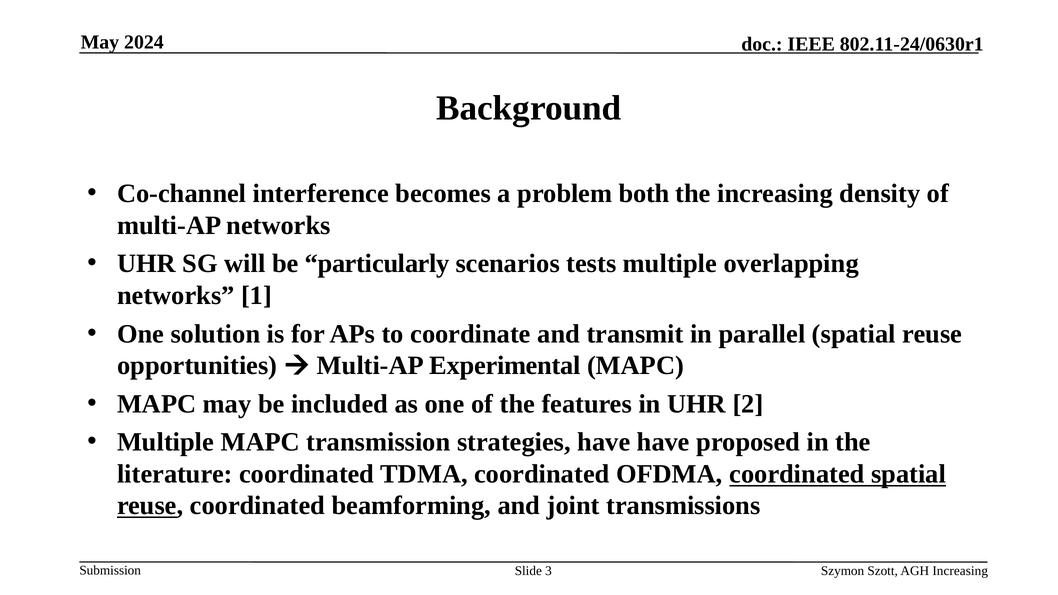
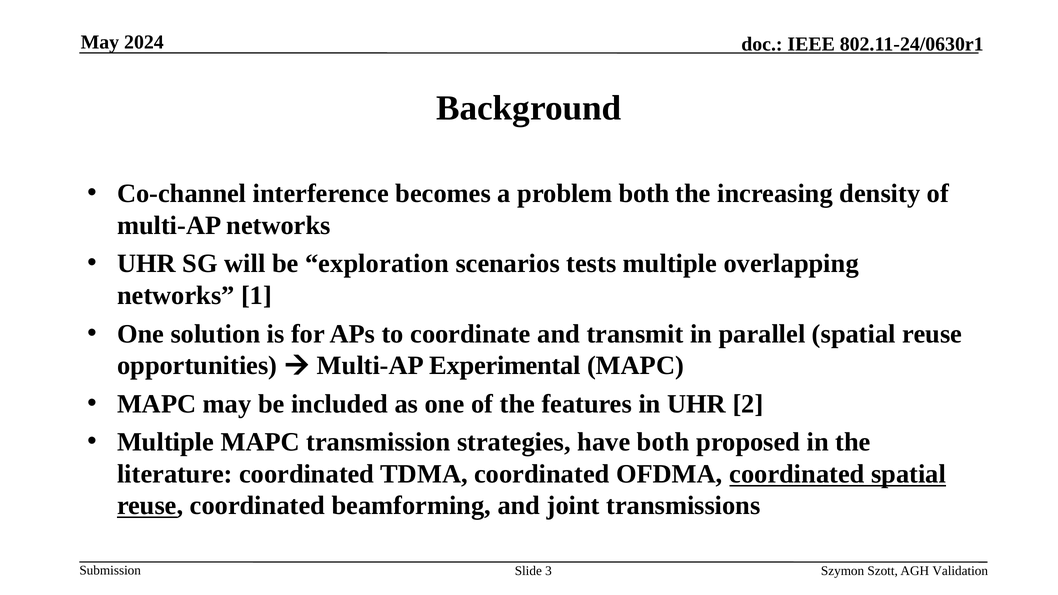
particularly: particularly -> exploration (377, 264)
have have: have -> both (663, 442)
AGH Increasing: Increasing -> Validation (960, 571)
